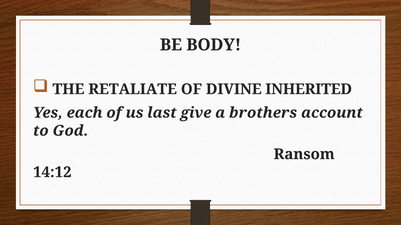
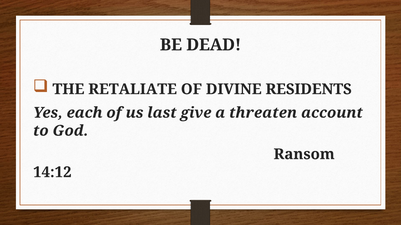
BODY: BODY -> DEAD (214, 45)
INHERITED: INHERITED -> RESIDENTS (309, 89)
brothers: brothers -> threaten (263, 113)
